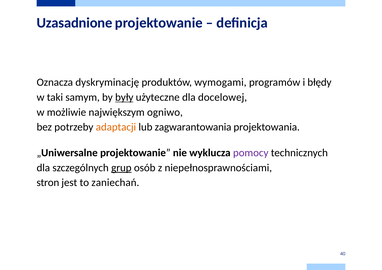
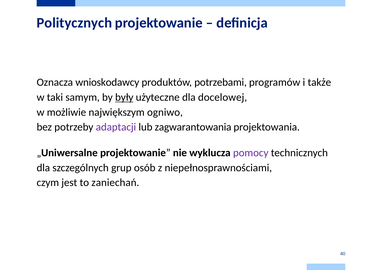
Uzasadnione: Uzasadnione -> Politycznych (74, 23)
dyskryminację: dyskryminację -> wnioskodawcy (107, 82)
wymogami: wymogami -> potrzebami (221, 82)
błędy: błędy -> także (319, 82)
adaptacji colour: orange -> purple (116, 127)
grup underline: present -> none (121, 168)
stron: stron -> czym (48, 183)
